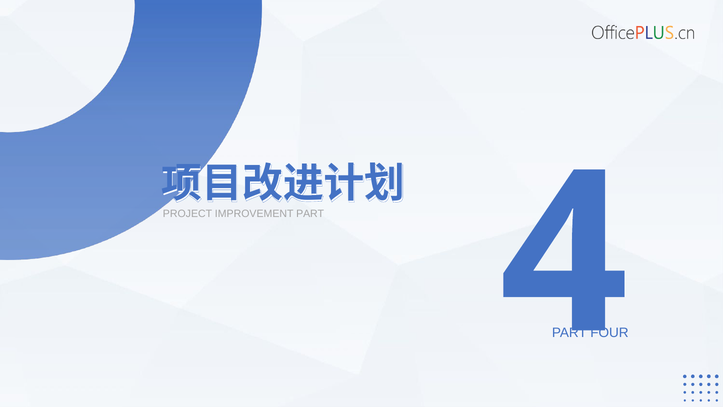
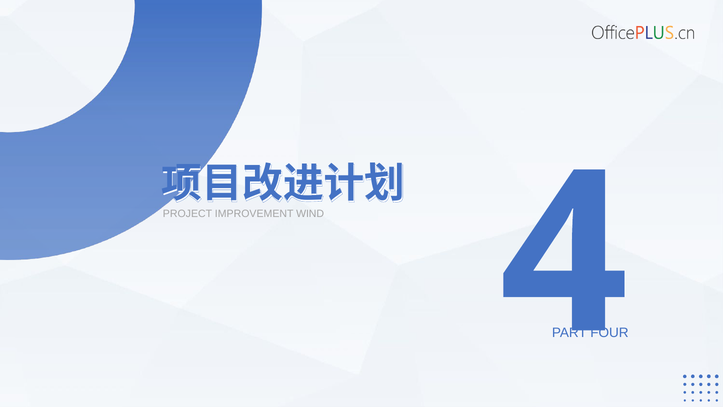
IMPROVEMENT PART: PART -> WIND (310, 214)
